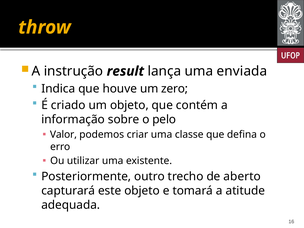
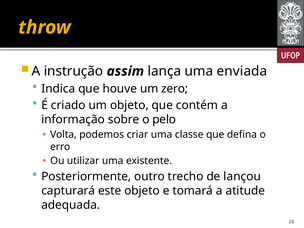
result: result -> assim (125, 71)
Valor: Valor -> Volta (63, 135)
aberto: aberto -> lançou (242, 177)
